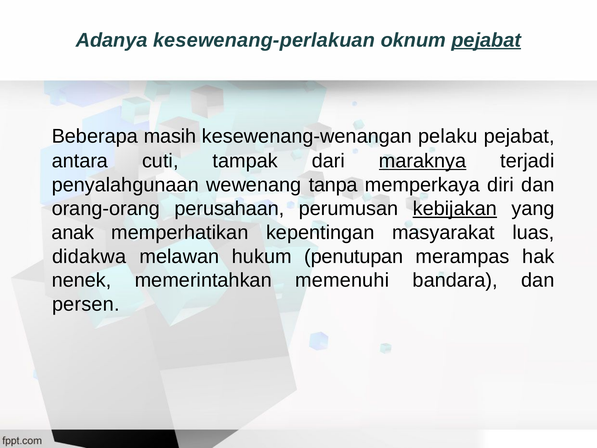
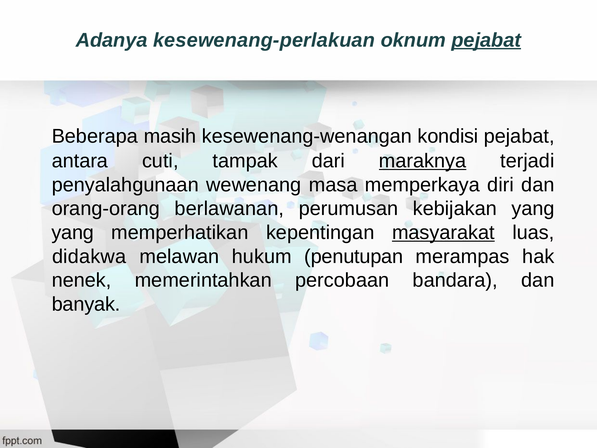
pelaku: pelaku -> kondisi (448, 136)
tanpa: tanpa -> masa (333, 185)
perusahaan: perusahaan -> berlawanan (229, 209)
kebijakan underline: present -> none (455, 209)
anak: anak -> yang (73, 232)
masyarakat underline: none -> present (443, 232)
memenuhi: memenuhi -> percobaan (342, 280)
persen: persen -> banyak (86, 304)
